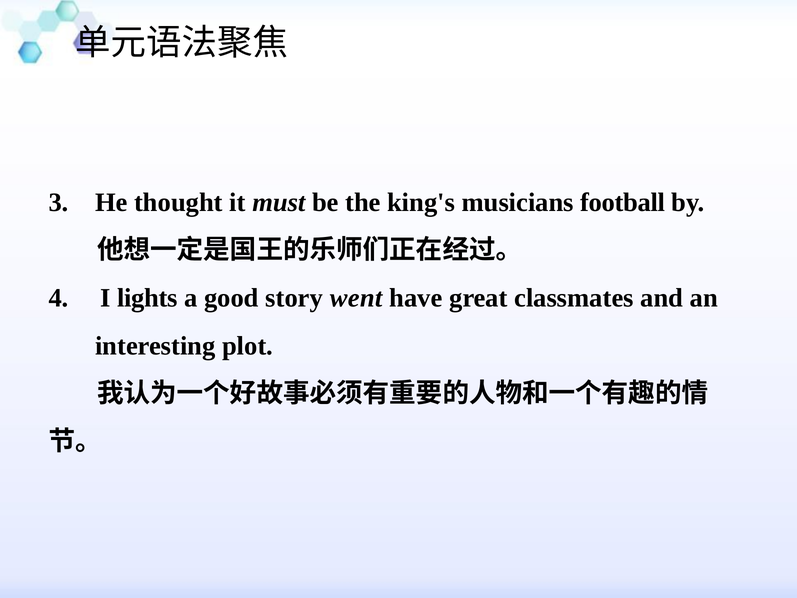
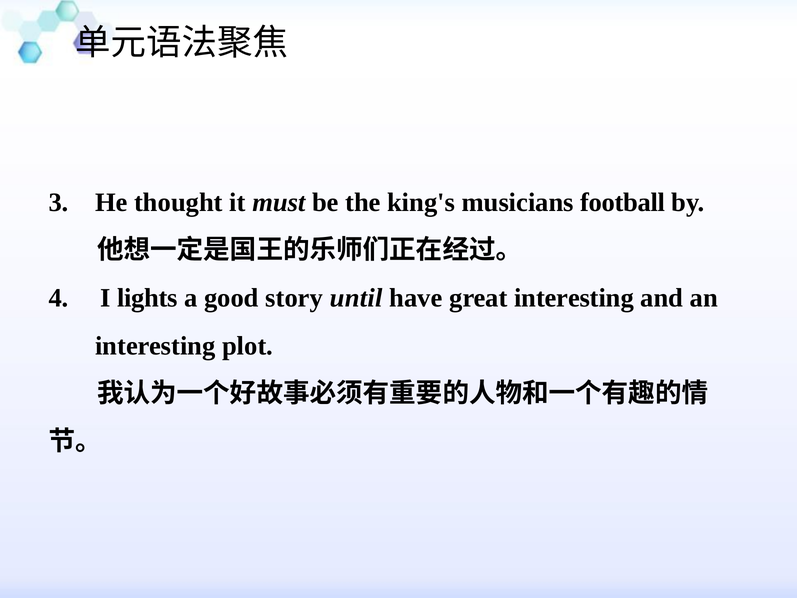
went: went -> until (356, 298)
great classmates: classmates -> interesting (574, 298)
